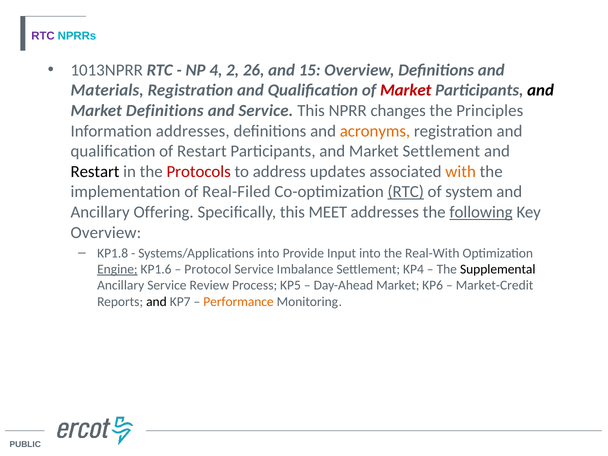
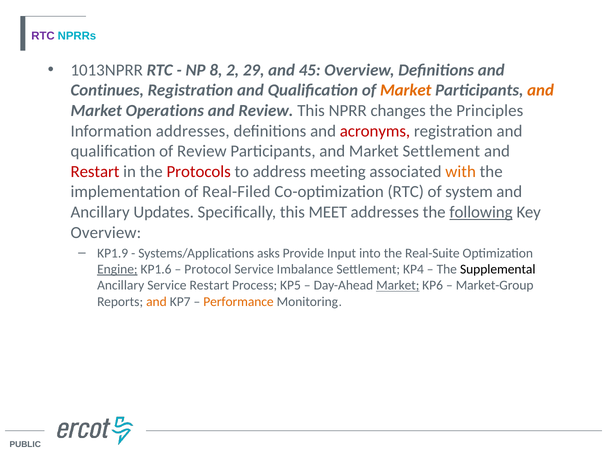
4: 4 -> 8 (216, 70)
26: 26 -> 29 (254, 70)
15: 15 -> 45 (310, 70)
Materials: Materials -> Continues (107, 90)
Market colour: red -> orange (406, 90)
and colour: black -> orange (541, 90)
Market Definitions: Definitions -> Operations (165, 111)
and Service: Service -> Review (266, 111)
acronyms colour: orange -> red (375, 131)
of Restart: Restart -> Review (202, 151)
Restart colour: black -> red (95, 172)
updates: updates -> meeting (338, 172)
RTC underline: present -> none (406, 192)
Offering: Offering -> Updates (164, 212)
KP1.8: KP1.8 -> KP1.9 (113, 253)
Systems/Applications into: into -> asks (268, 253)
Real-With: Real-With -> Real-Suite (432, 253)
Service Review: Review -> Restart (209, 285)
Market underline: none -> present (398, 285)
Market-Credit: Market-Credit -> Market-Group (495, 285)
and colour: black -> orange (156, 302)
